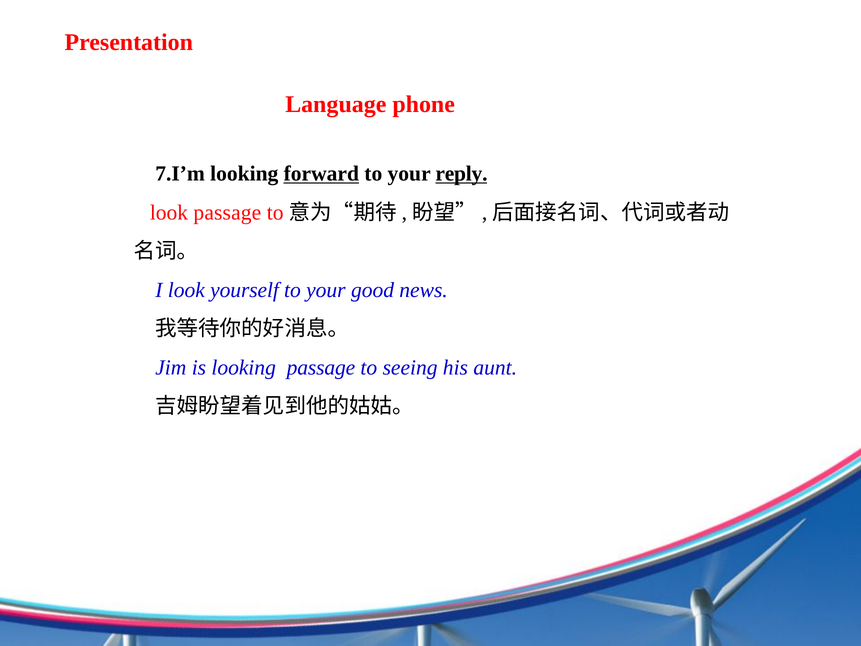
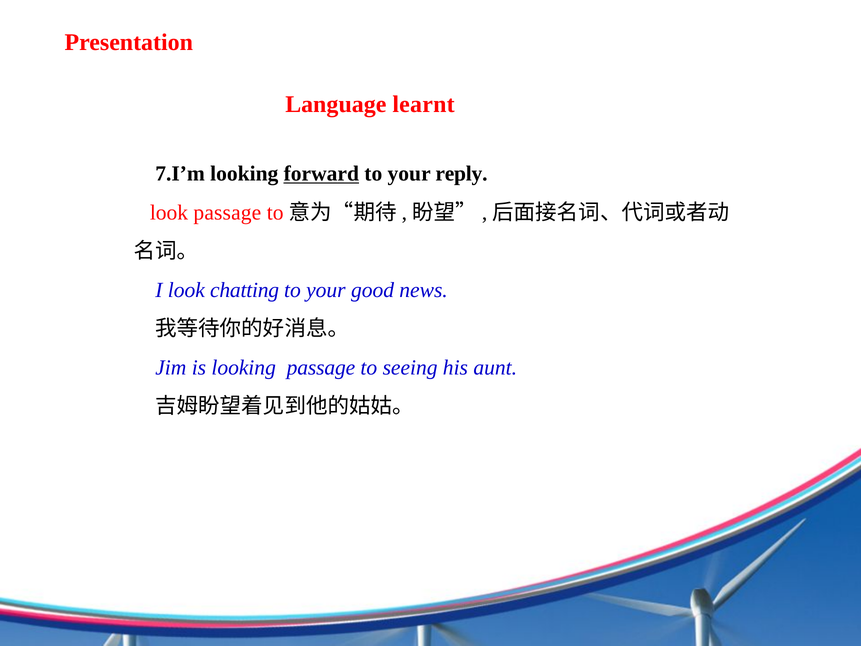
phone: phone -> learnt (424, 104)
reply underline: present -> none (462, 174)
yourself: yourself -> chatting (245, 290)
